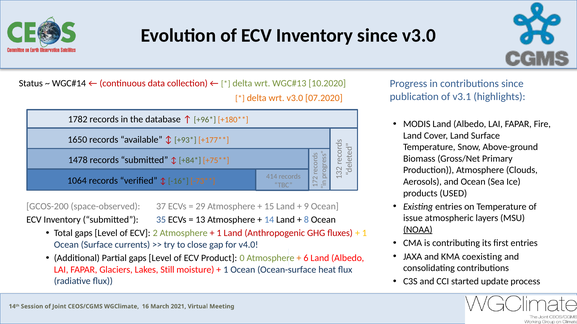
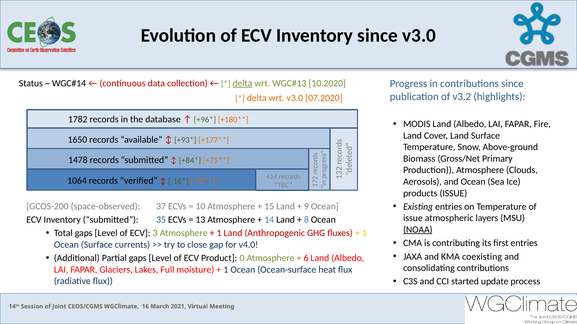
delta underline: none -> present (242, 83)
v3.1: v3.1 -> v3.2 (462, 97)
products USED: USED -> ISSUE (453, 194)
29: 29 -> 10 (200, 207)
ECV 2: 2 -> 3 (155, 234)
Still: Still -> Full (167, 270)
